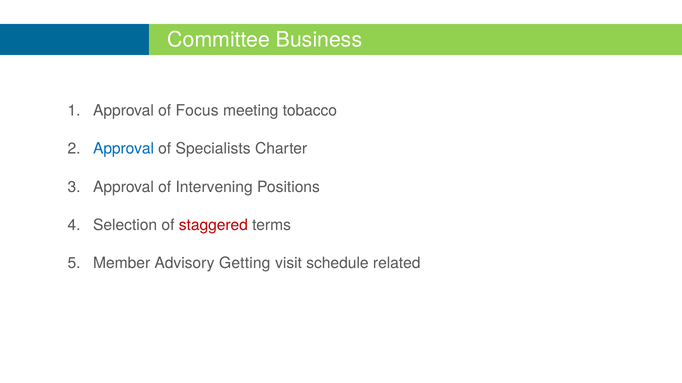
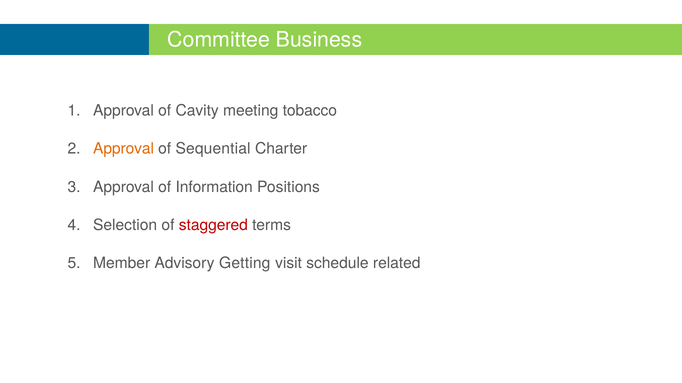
Focus: Focus -> Cavity (197, 111)
Approval colour: blue -> orange (124, 149)
Specialists: Specialists -> Sequential (213, 149)
Intervening: Intervening -> Information (214, 187)
